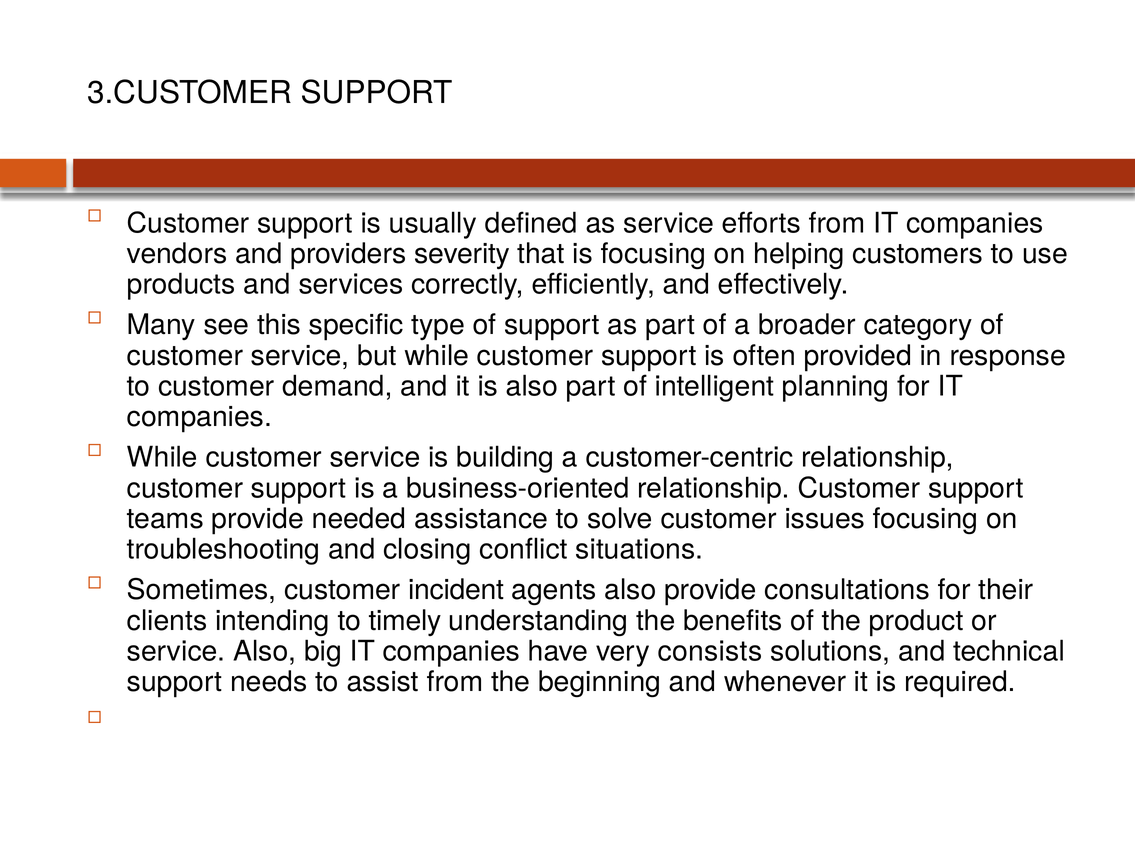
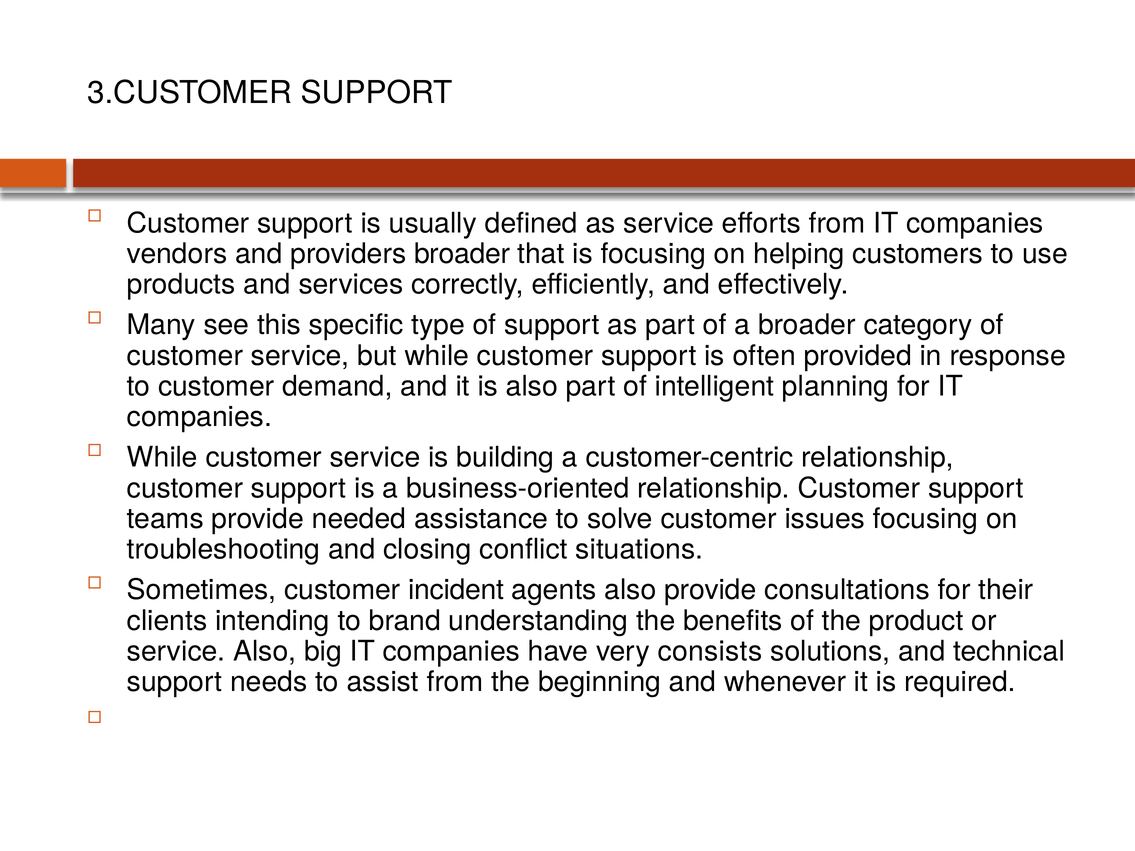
providers severity: severity -> broader (462, 254)
timely: timely -> brand (405, 621)
